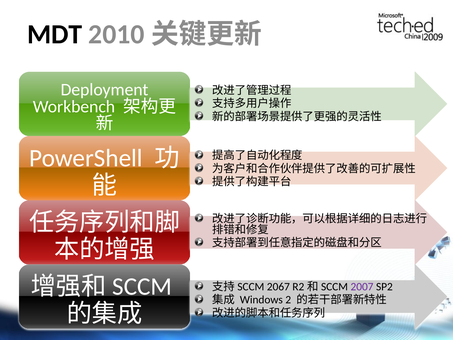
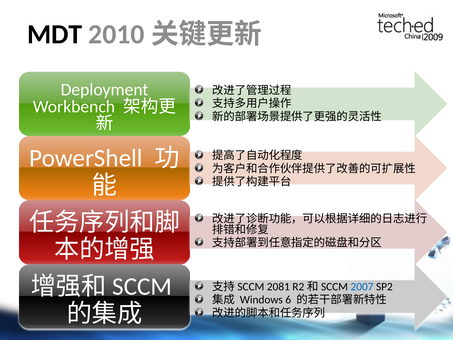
2067: 2067 -> 2081 (278, 287)
2007 colour: purple -> blue (362, 287)
2: 2 -> 6 (288, 300)
